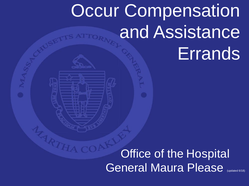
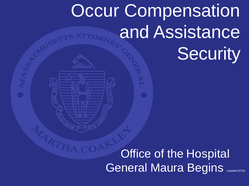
Errands: Errands -> Security (209, 54)
Please: Please -> Begins (205, 168)
